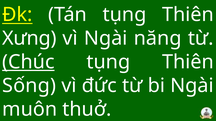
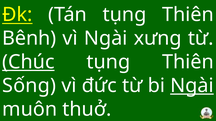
Xưng: Xưng -> Bênh (29, 38)
năng: năng -> xưng (158, 38)
Ngài underline: none -> present (192, 86)
